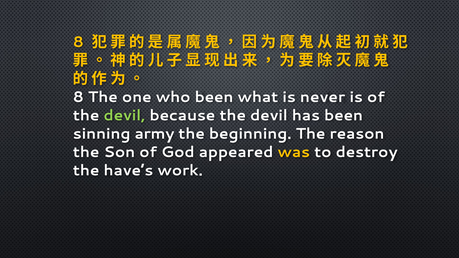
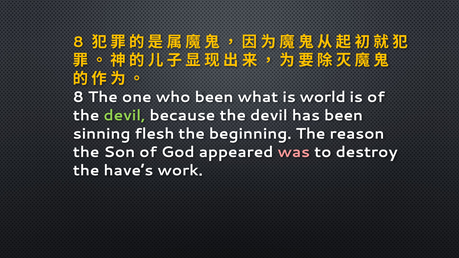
never: never -> world (323, 97)
army: army -> flesh (154, 134)
was colour: yellow -> pink (294, 152)
